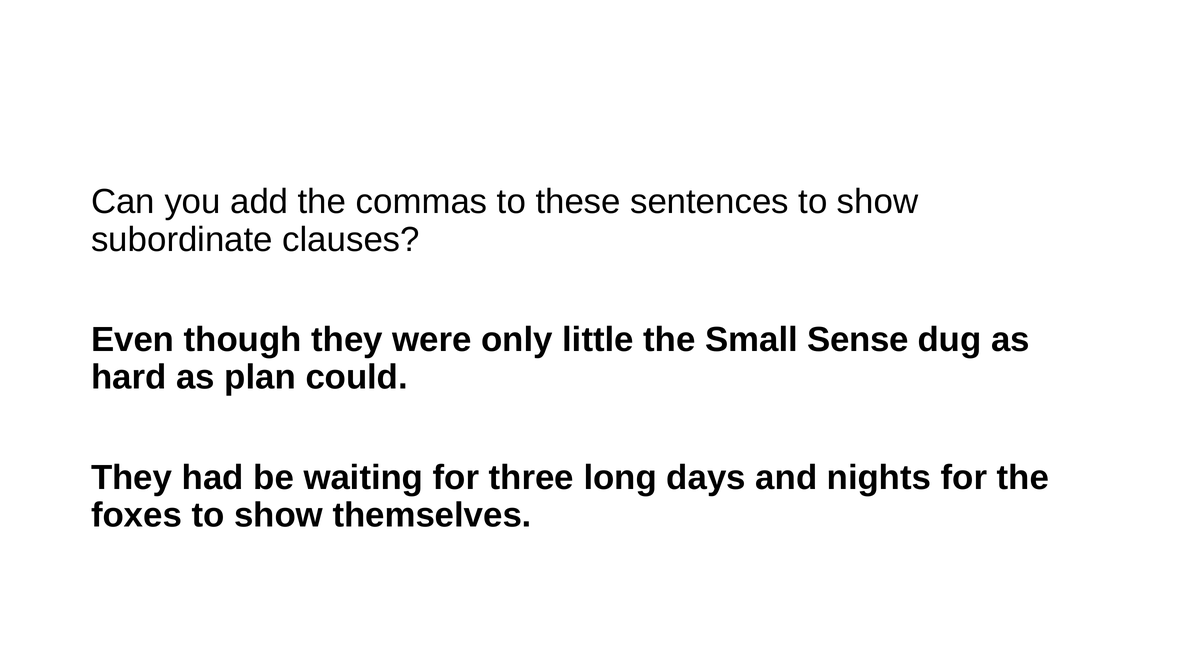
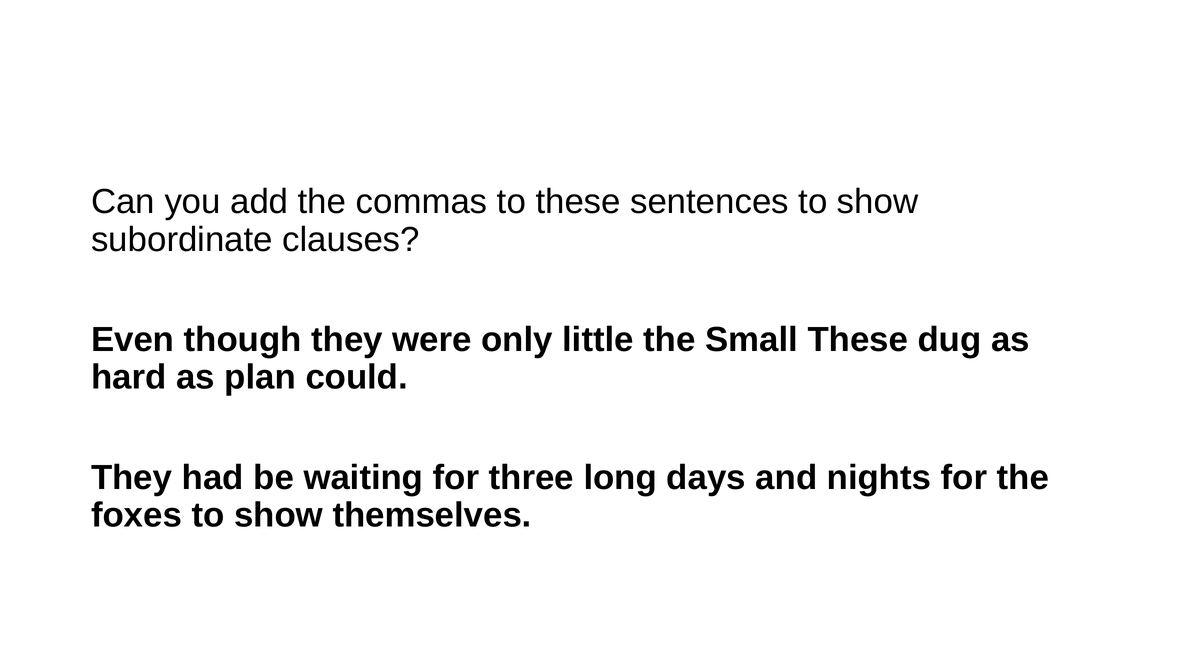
Small Sense: Sense -> These (858, 340)
